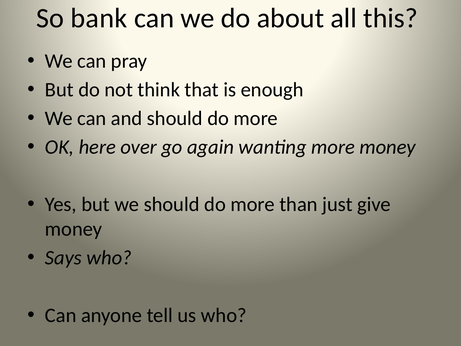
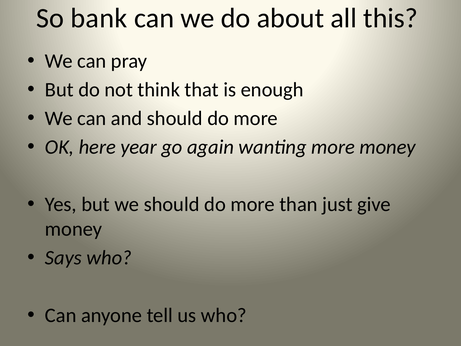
over: over -> year (139, 147)
